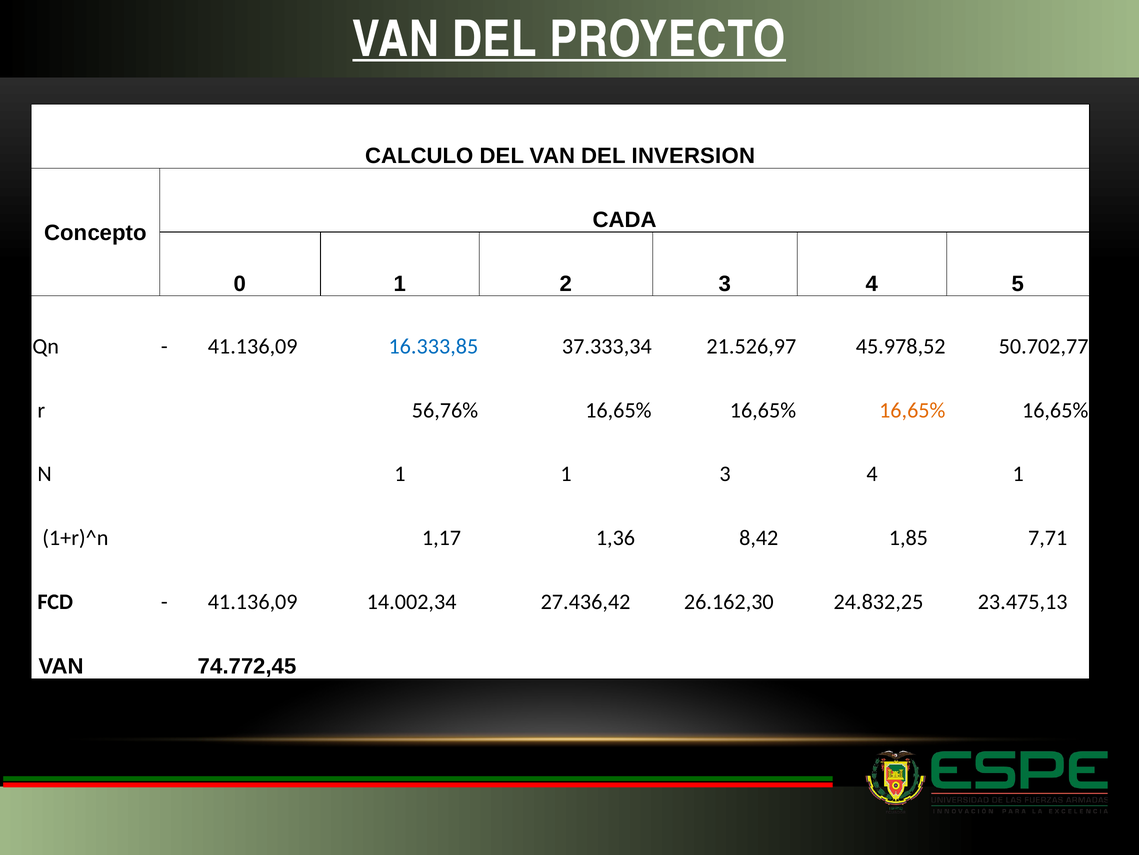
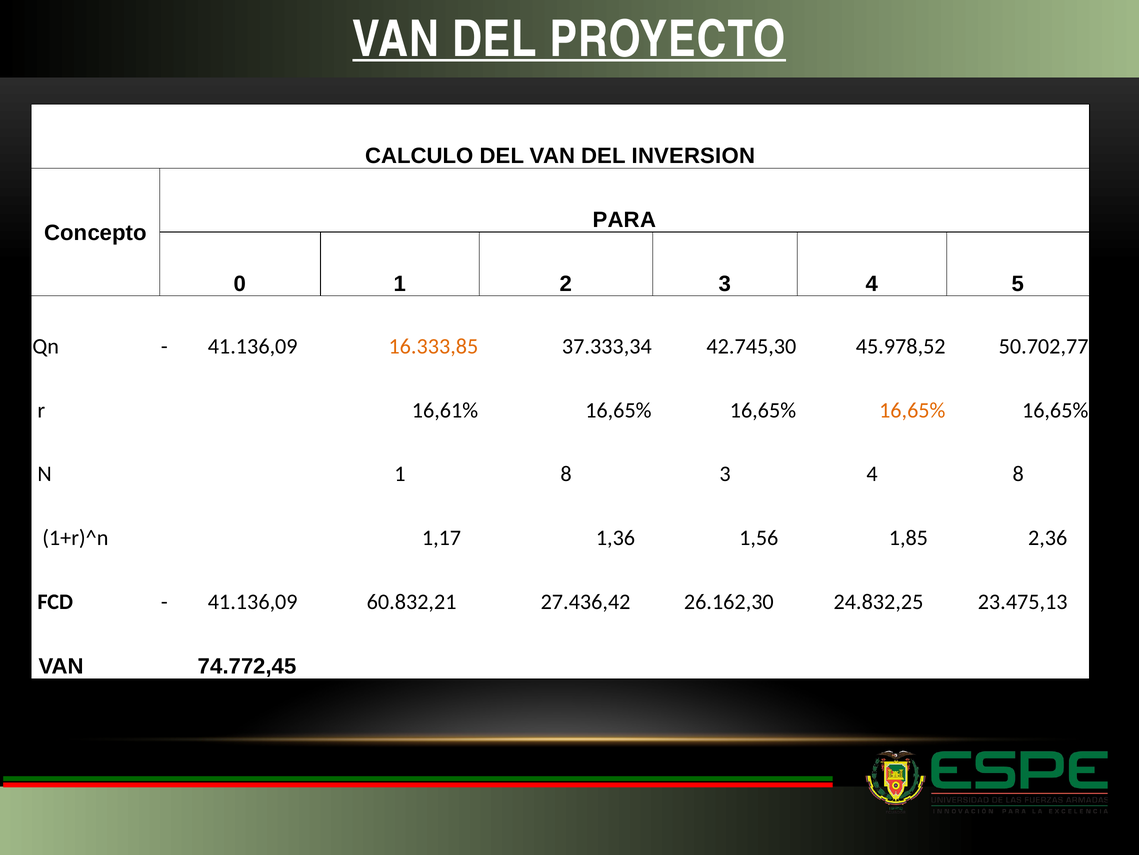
CADA: CADA -> PARA (624, 220)
16.333,85 colour: blue -> orange (433, 346)
21.526,97: 21.526,97 -> 42.745,30 (751, 346)
56,76%: 56,76% -> 16,61% (445, 410)
1 1: 1 -> 8 (566, 474)
4 1: 1 -> 8 (1018, 474)
8,42: 8,42 -> 1,56 (759, 537)
7,71: 7,71 -> 2,36 (1048, 537)
14.002,34: 14.002,34 -> 60.832,21 (412, 601)
